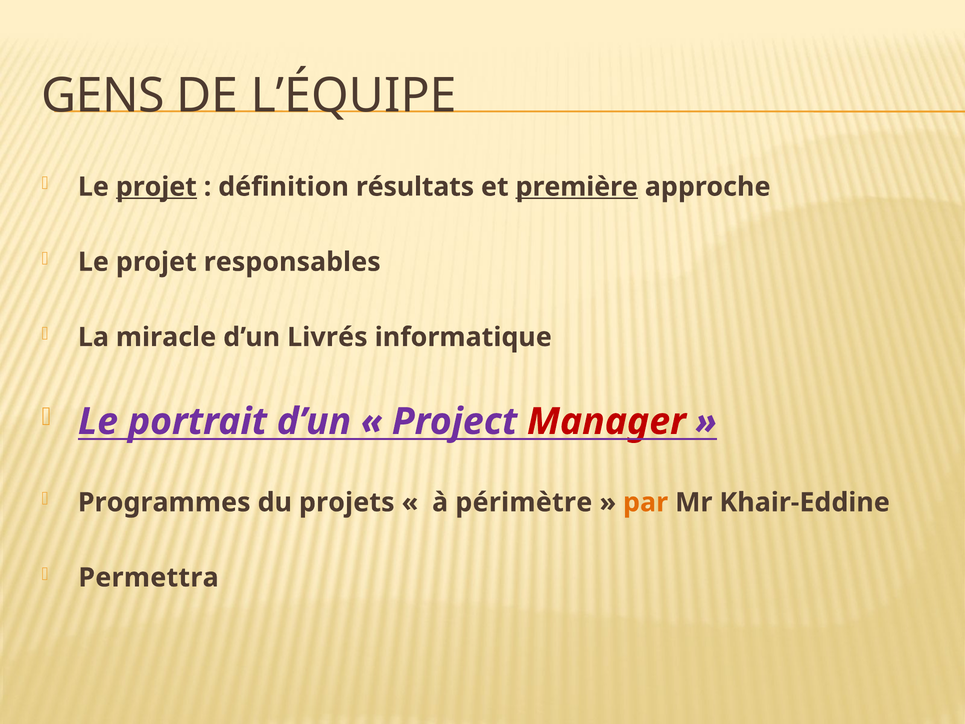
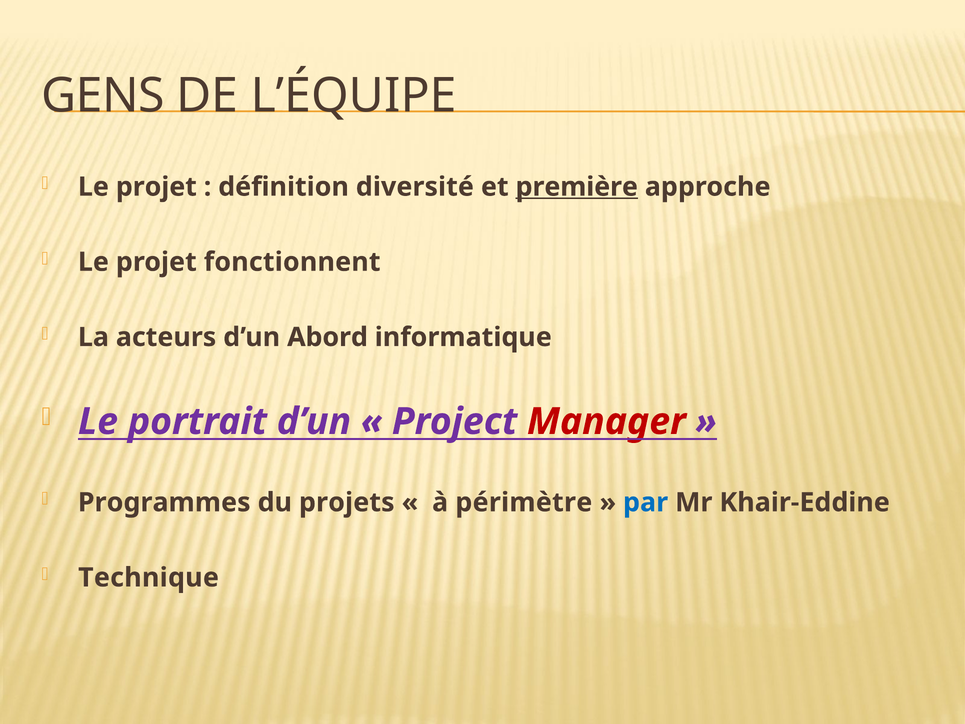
projet underline: present -> none (156, 187)
résultats: résultats -> diversité (415, 187)
responsables: responsables -> fonctionnent (292, 262)
miracle: miracle -> acteurs (166, 337)
Livrés: Livrés -> Abord (327, 337)
par colour: orange -> blue (646, 502)
Permettra: Permettra -> Technique (149, 577)
